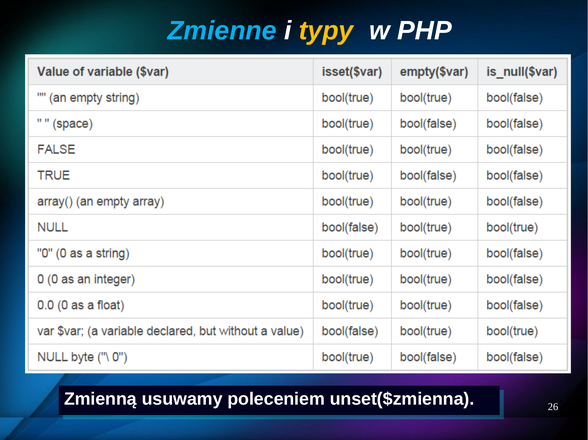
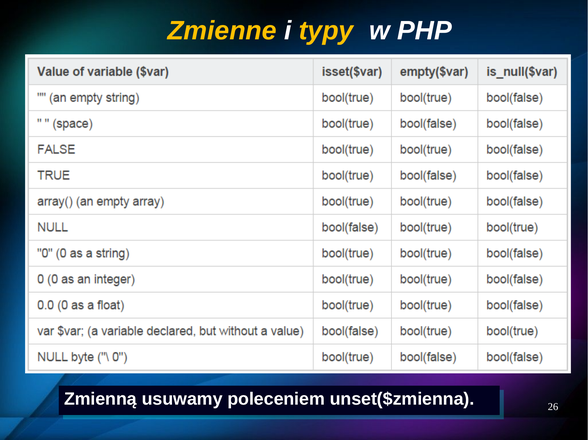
Zmienne colour: light blue -> yellow (222, 31)
